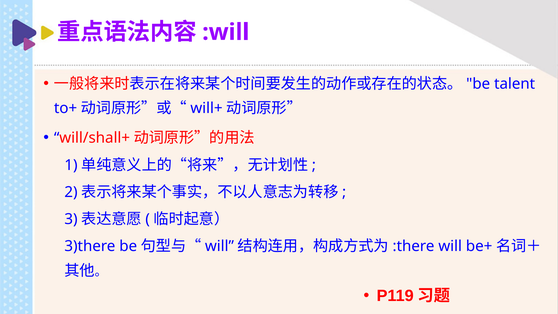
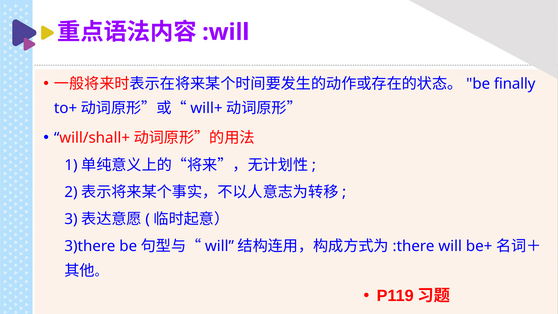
talent: talent -> finally (515, 84)
